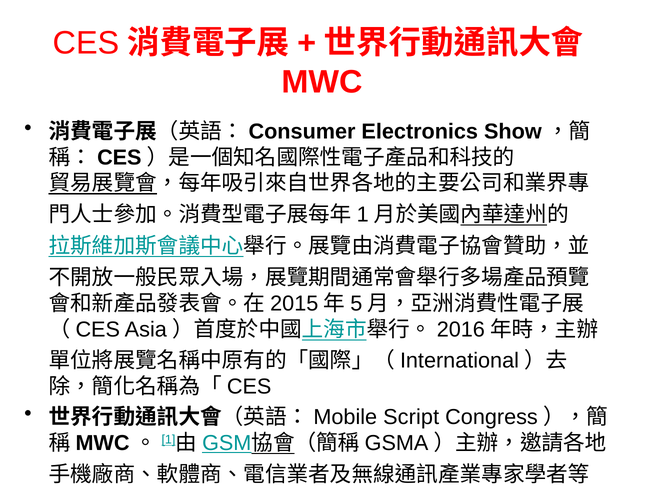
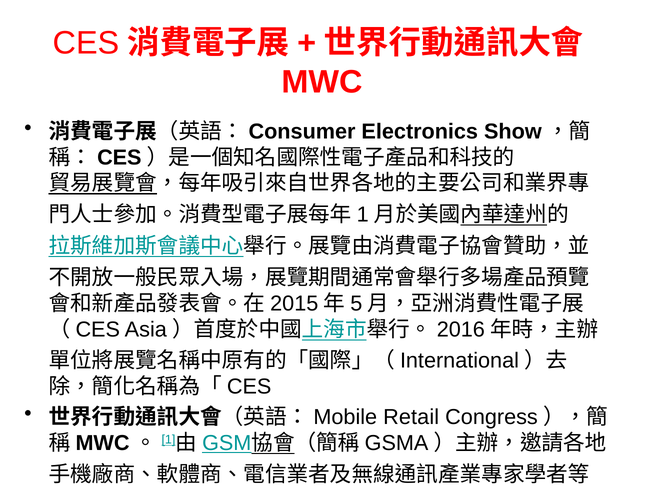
Script: Script -> Retail (411, 417)
